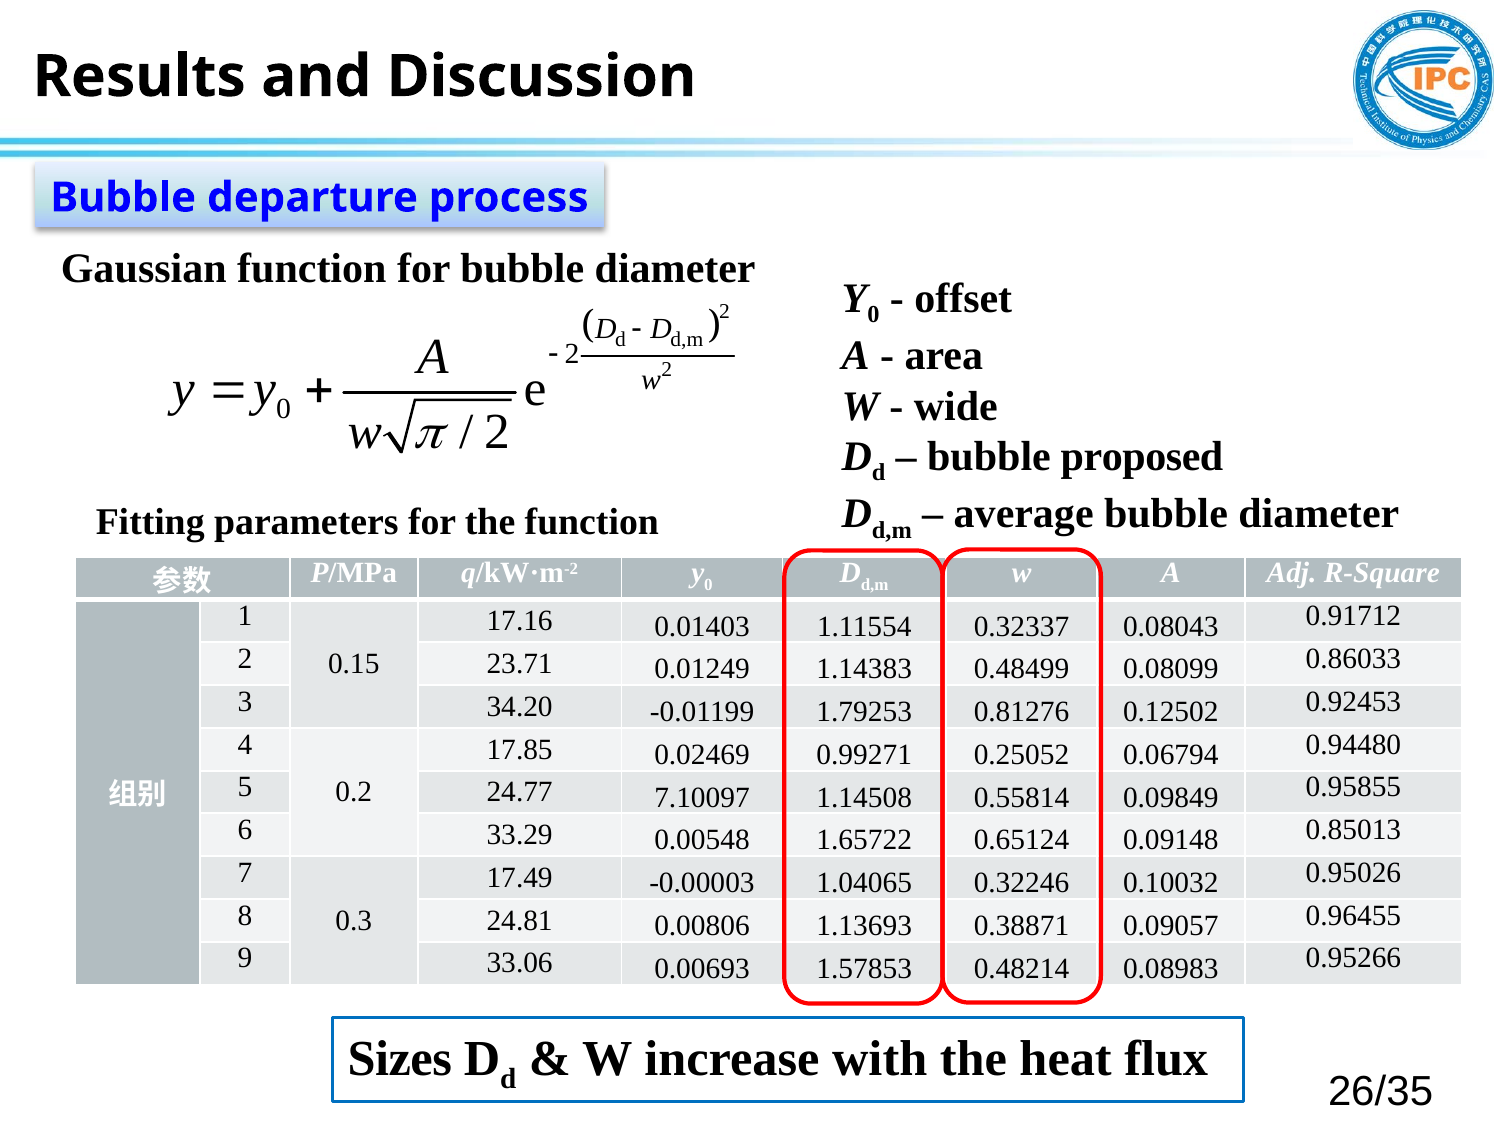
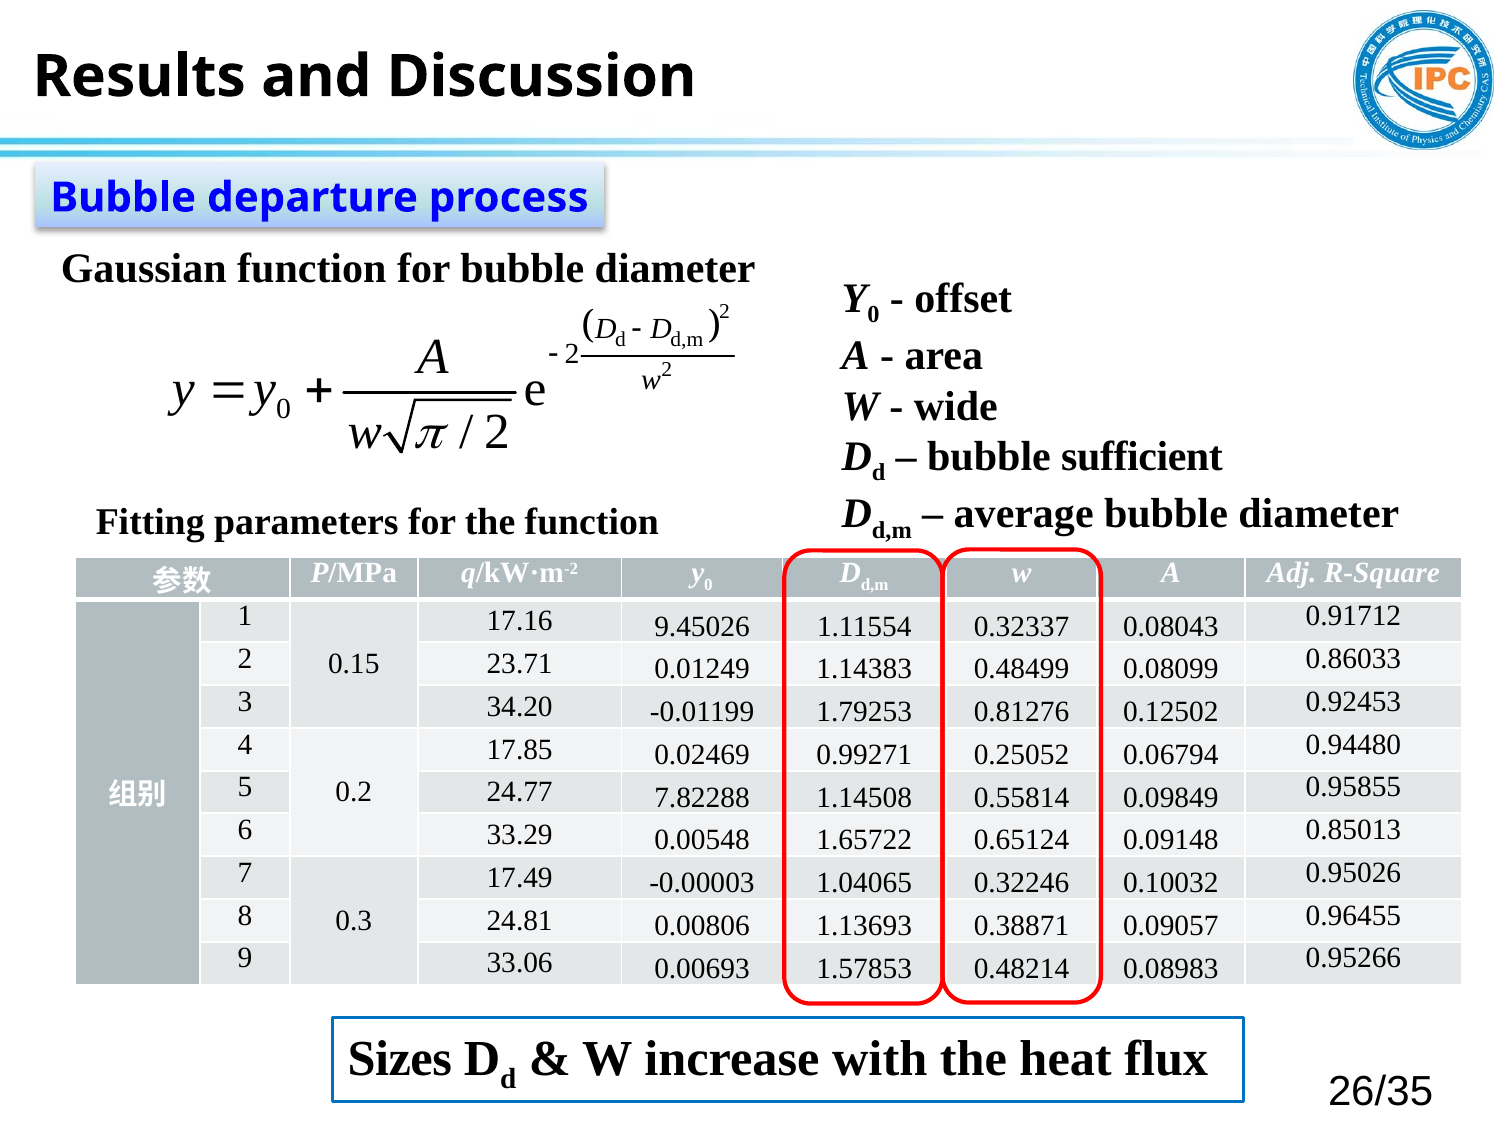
proposed: proposed -> sufficient (1142, 457)
0.01403: 0.01403 -> 9.45026 (702, 626)
7.10097: 7.10097 -> 7.82288 (702, 798)
